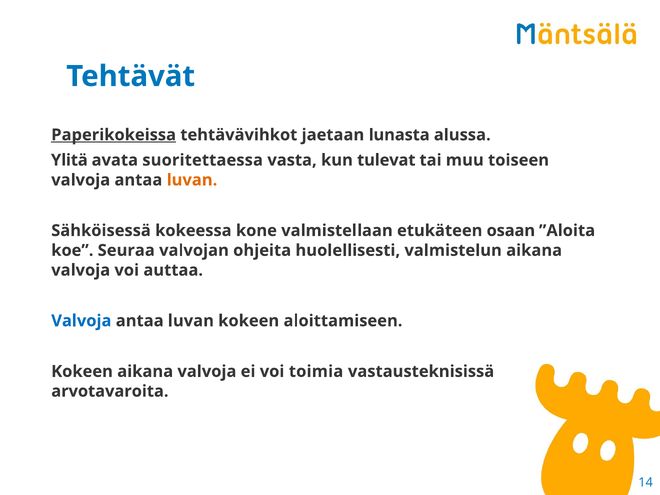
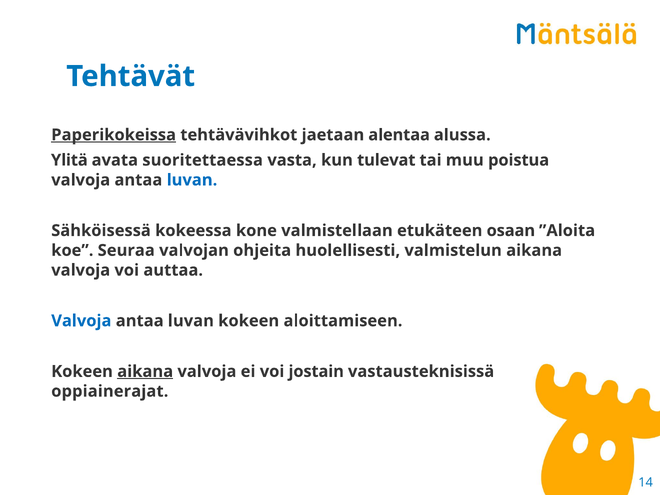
lunasta: lunasta -> alentaa (399, 135)
toiseen: toiseen -> poistua (519, 160)
luvan colour: orange -> blue (192, 180)
aikana underline: none -> present (145, 371)
toimia: toimia -> jostain (316, 371)
arvotavaroita: arvotavaroita -> oppiainerajat (110, 391)
